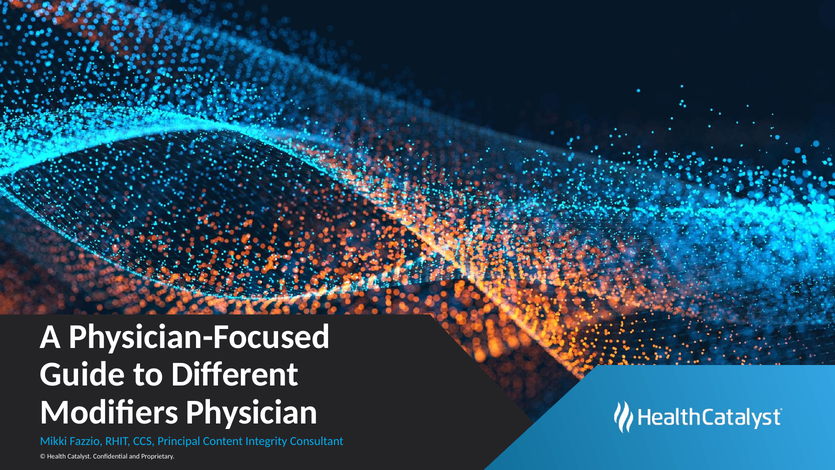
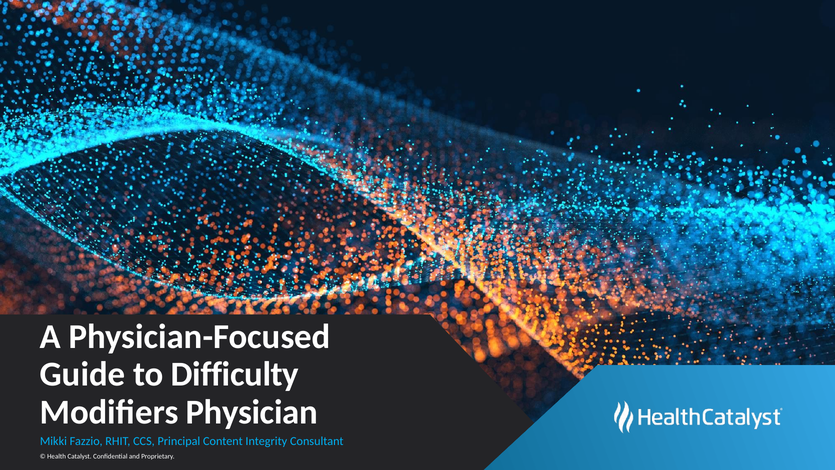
Different: Different -> Difficulty (235, 374)
